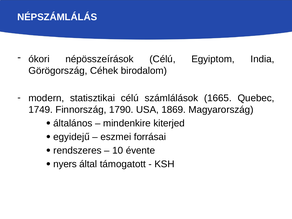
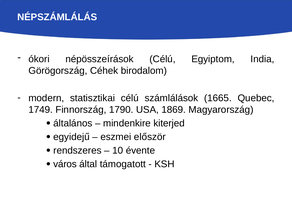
forrásai: forrásai -> először (150, 137)
nyers: nyers -> város (65, 164)
